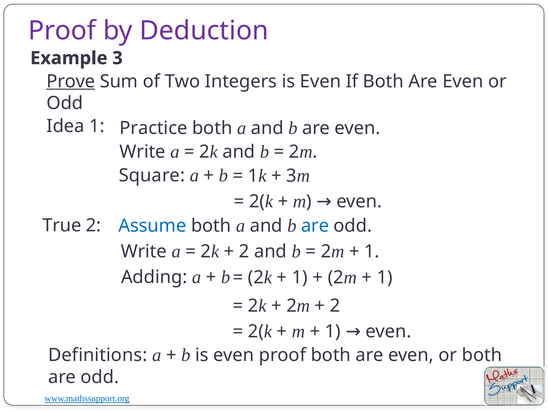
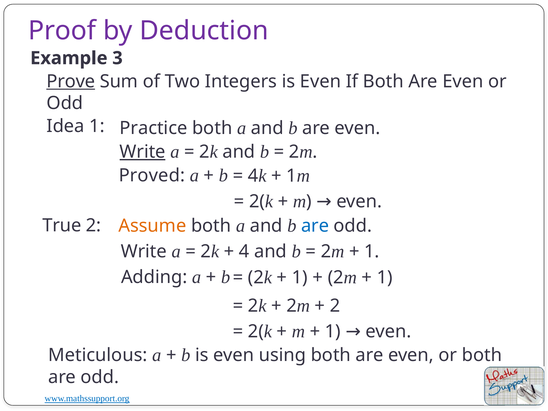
Write underline: none -> present (143, 152)
Square: Square -> Proved (152, 176)
1: 1 -> 4 (253, 176)
3: 3 -> 1 (292, 176)
Assume colour: blue -> orange (152, 226)
2: 2 -> 4 (244, 251)
Definitions: Definitions -> Meticulous (98, 355)
even proof: proof -> using (282, 355)
